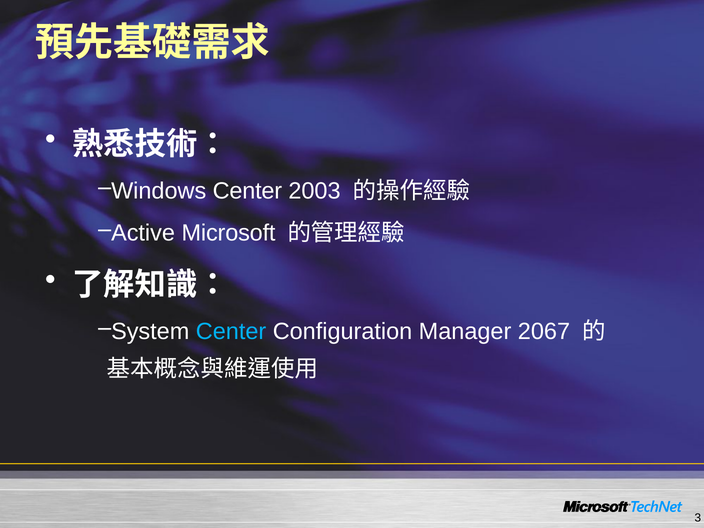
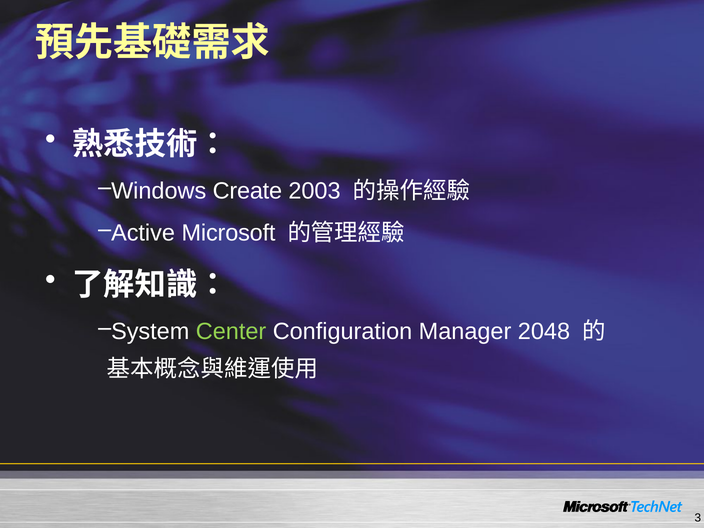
Windows Center: Center -> Create (247, 191)
Center colour: light blue -> light green (231, 331)
2067: 2067 -> 2048 (544, 331)
